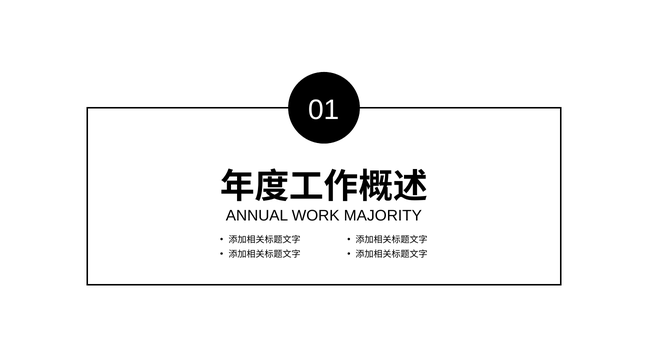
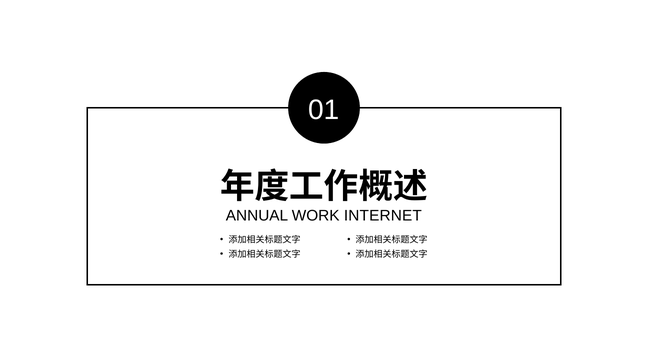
MAJORITY: MAJORITY -> INTERNET (383, 216)
